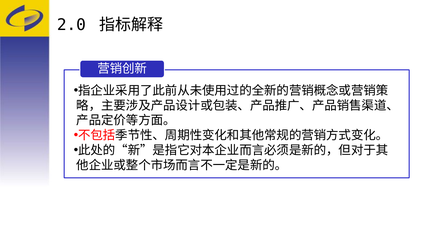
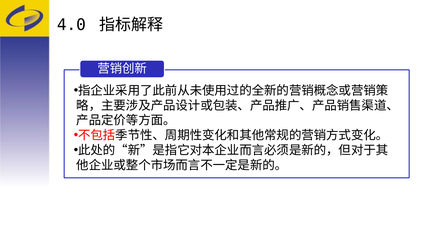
2.0: 2.0 -> 4.0 (71, 25)
